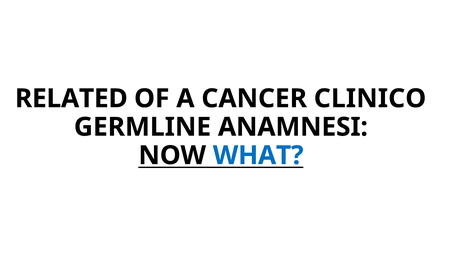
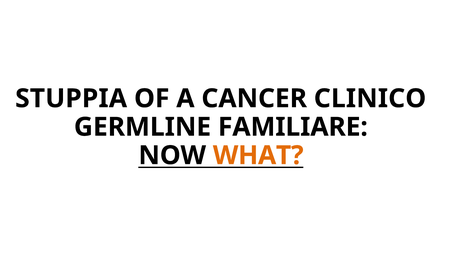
RELATED: RELATED -> STUPPIA (71, 99)
ANAMNESI: ANAMNESI -> FAMILIARE (293, 127)
WHAT colour: blue -> orange (258, 156)
